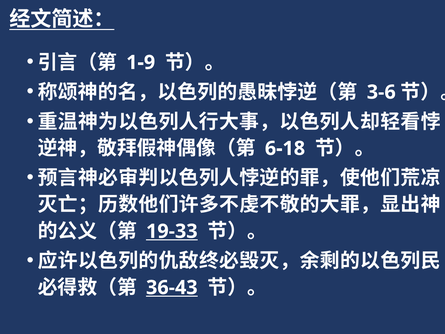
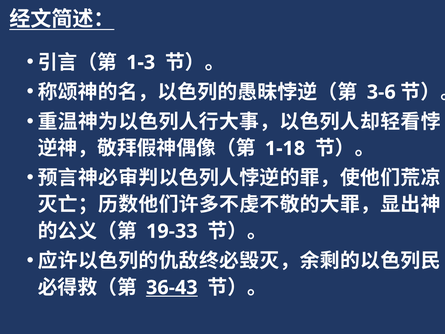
1-9: 1-9 -> 1-3 (141, 62)
6-18: 6-18 -> 1-18 (285, 148)
19-33 underline: present -> none (172, 231)
